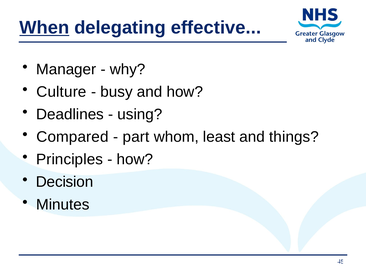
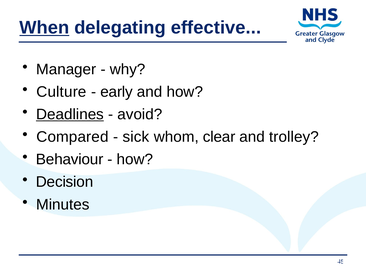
busy: busy -> early (117, 92)
Deadlines underline: none -> present (70, 115)
using: using -> avoid (140, 115)
part: part -> sick (136, 137)
least: least -> clear (219, 137)
things: things -> trolley (294, 137)
Principles: Principles -> Behaviour (70, 160)
